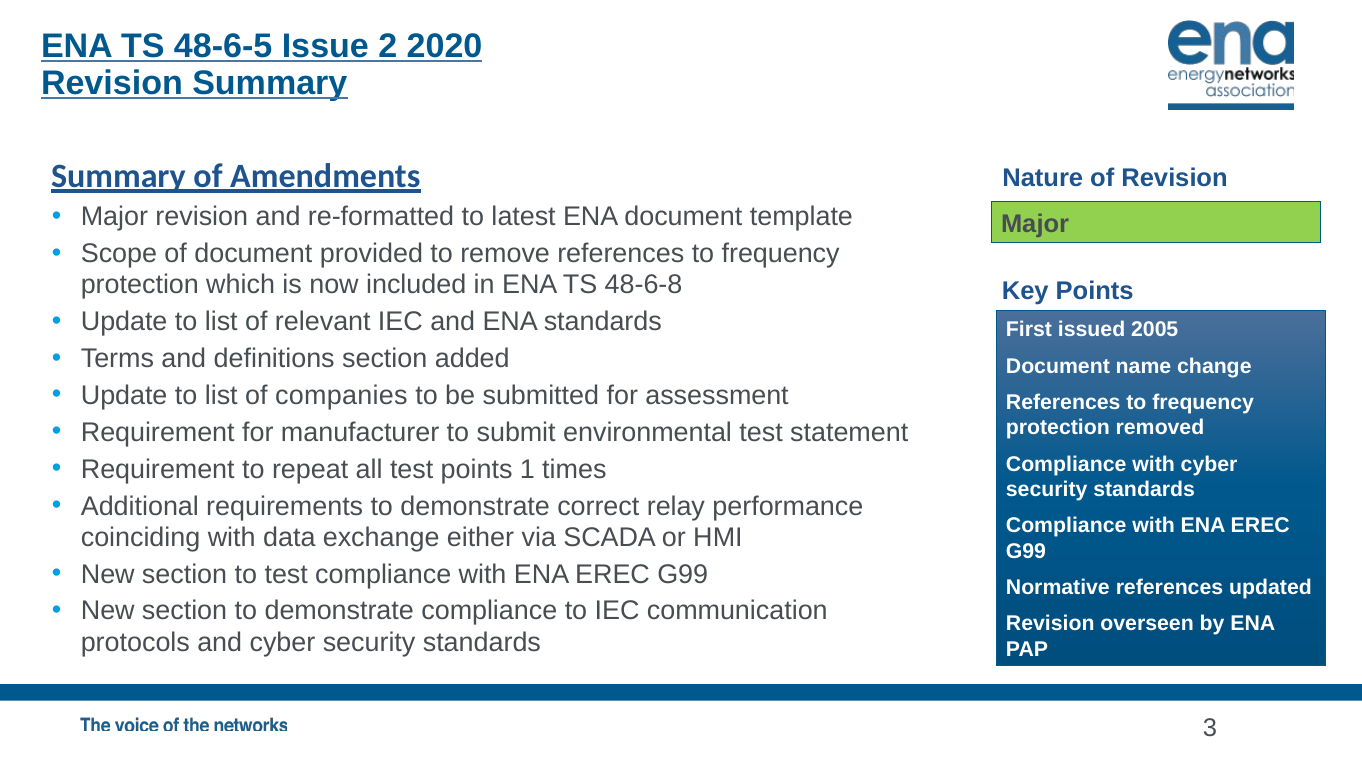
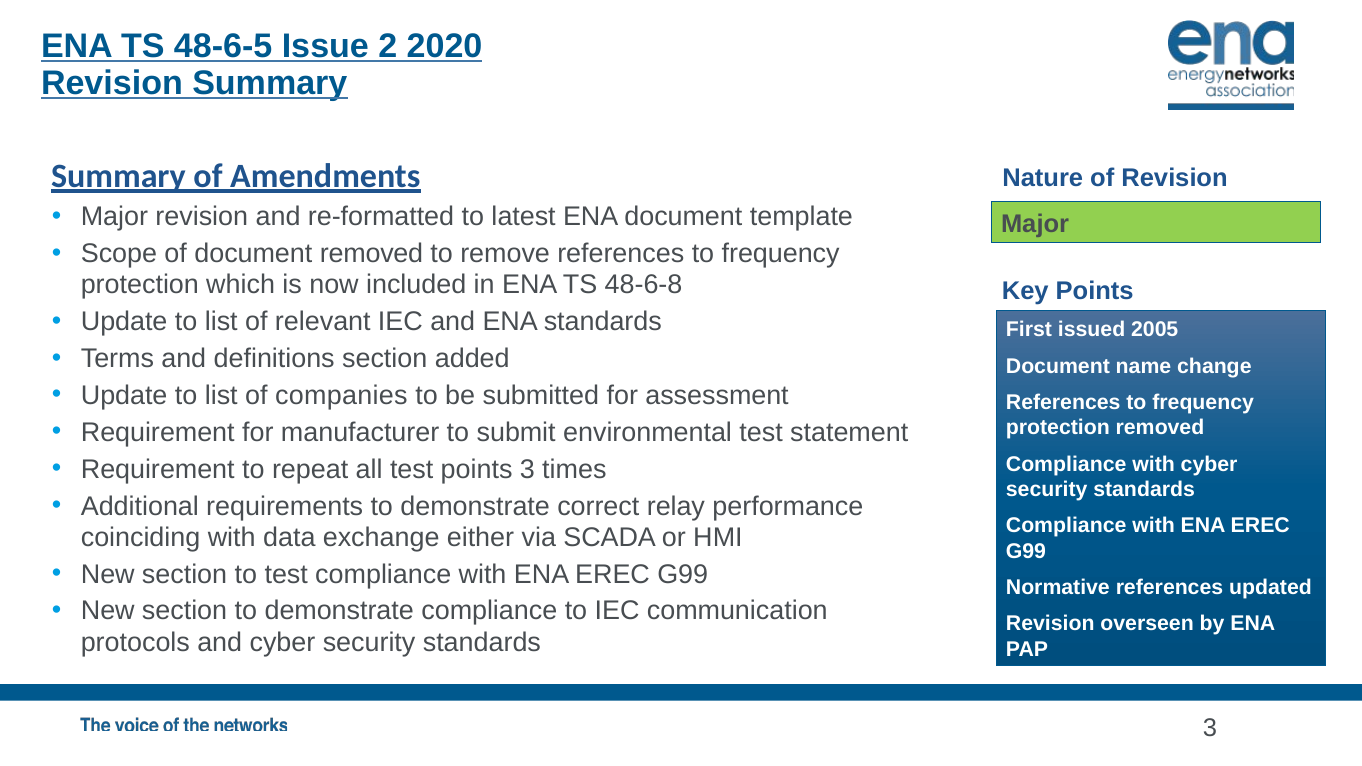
document provided: provided -> removed (372, 254)
points 1: 1 -> 3 (527, 469)
